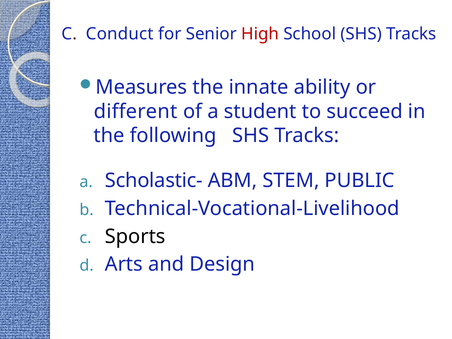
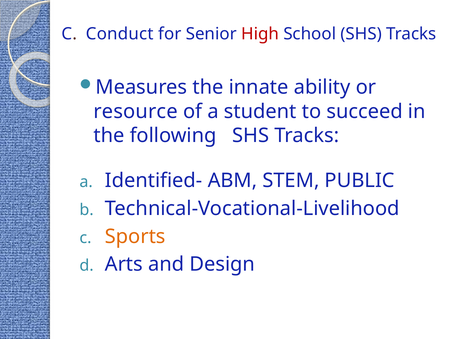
different: different -> resource (136, 111)
Scholastic-: Scholastic- -> Identified- (154, 181)
Sports colour: black -> orange (135, 236)
